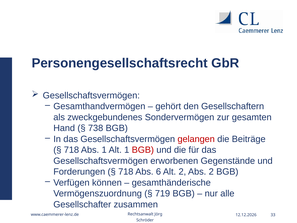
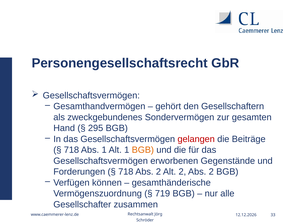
738: 738 -> 295 (96, 128)
BGB colour: red -> orange (143, 150)
718 Abs 6: 6 -> 2 (158, 172)
